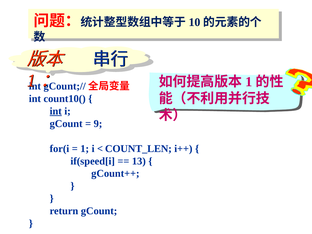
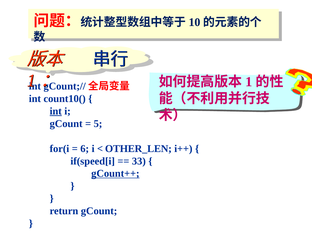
9: 9 -> 5 (98, 124)
1: 1 -> 6 (85, 149)
COUNT_LEN: COUNT_LEN -> OTHER_LEN (138, 149)
13: 13 -> 33 (139, 161)
gCount++ underline: none -> present (115, 174)
